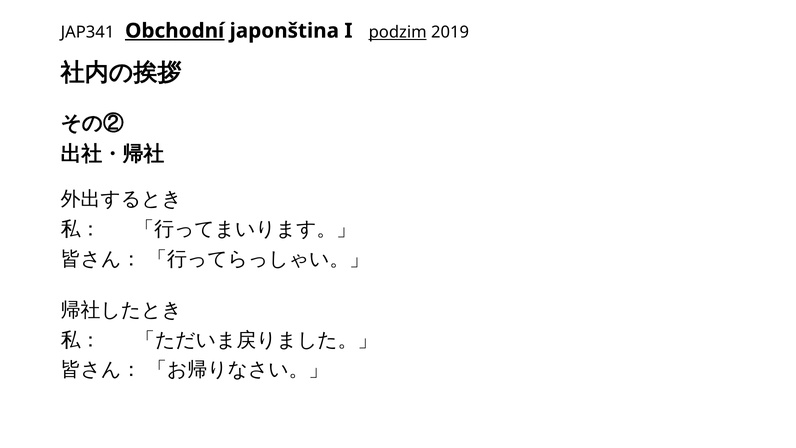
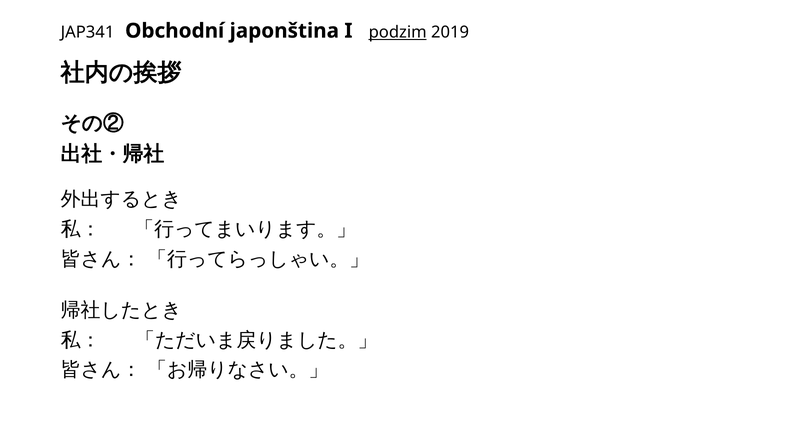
Obchodní underline: present -> none (175, 31)
